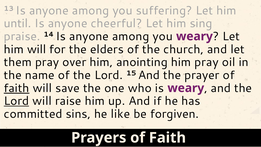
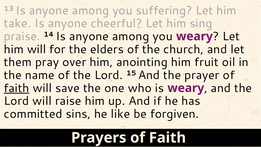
until: until -> take (17, 23)
him pray: pray -> fruit (206, 62)
Lord underline: present -> none (16, 101)
